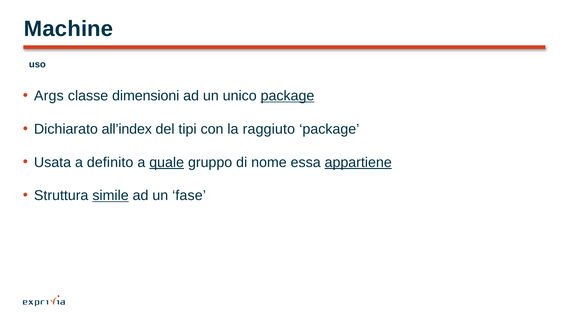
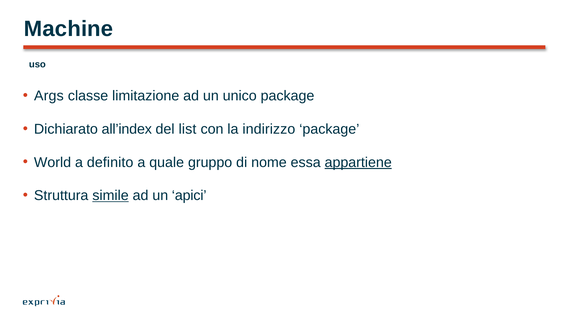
dimensioni: dimensioni -> limitazione (146, 96)
package underline: present -> none (288, 96)
tipi: tipi -> list (187, 129)
raggiuto: raggiuto -> indirizzo (269, 129)
Usata: Usata -> World (53, 162)
quale underline: present -> none (167, 162)
fase: fase -> apici (189, 196)
